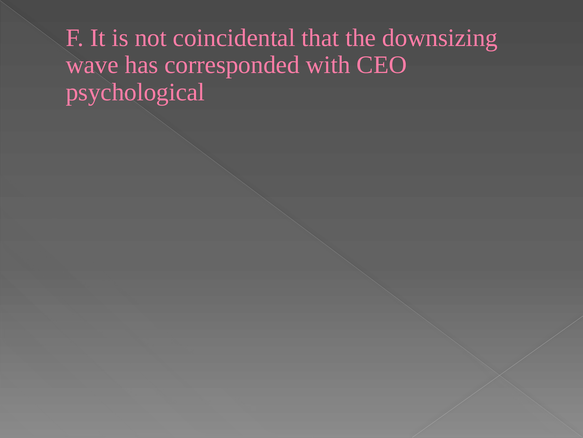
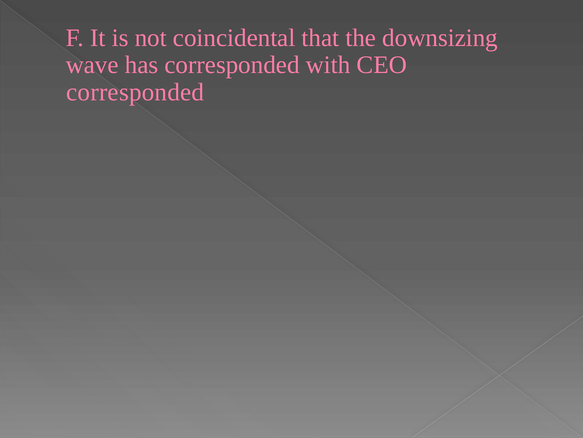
psychological: psychological -> corresponded (135, 92)
